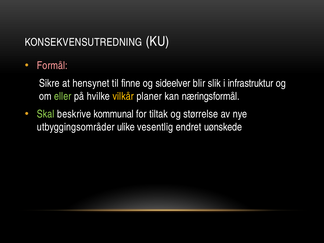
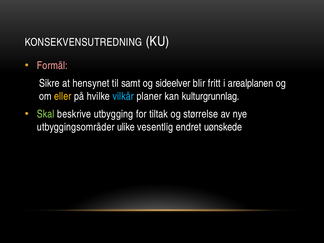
finne: finne -> samt (131, 83)
slik: slik -> fritt (214, 83)
infrastruktur: infrastruktur -> arealplanen (251, 83)
eller colour: light green -> yellow (63, 96)
vilkår colour: yellow -> light blue (123, 96)
næringsformål: næringsformål -> kulturgrunnlag (211, 96)
kommunal: kommunal -> utbygging (113, 114)
